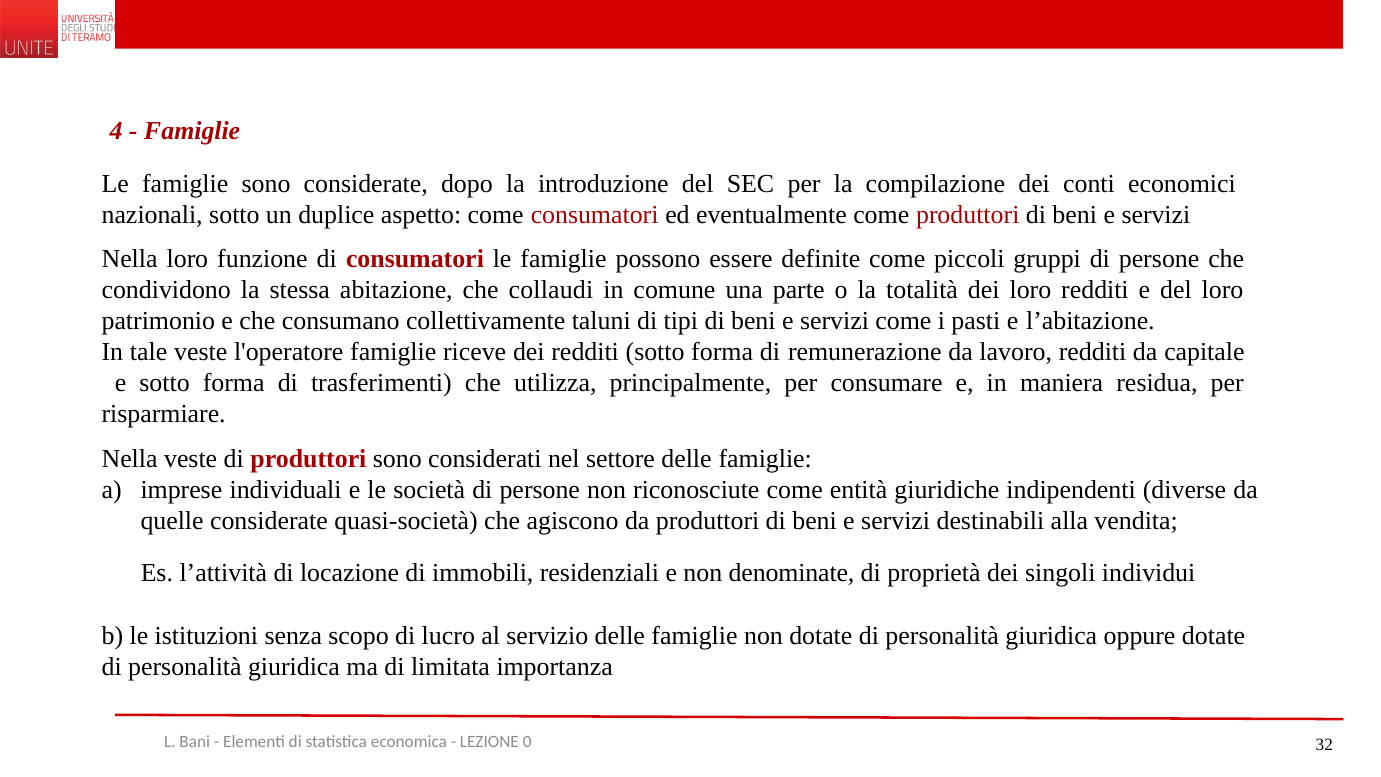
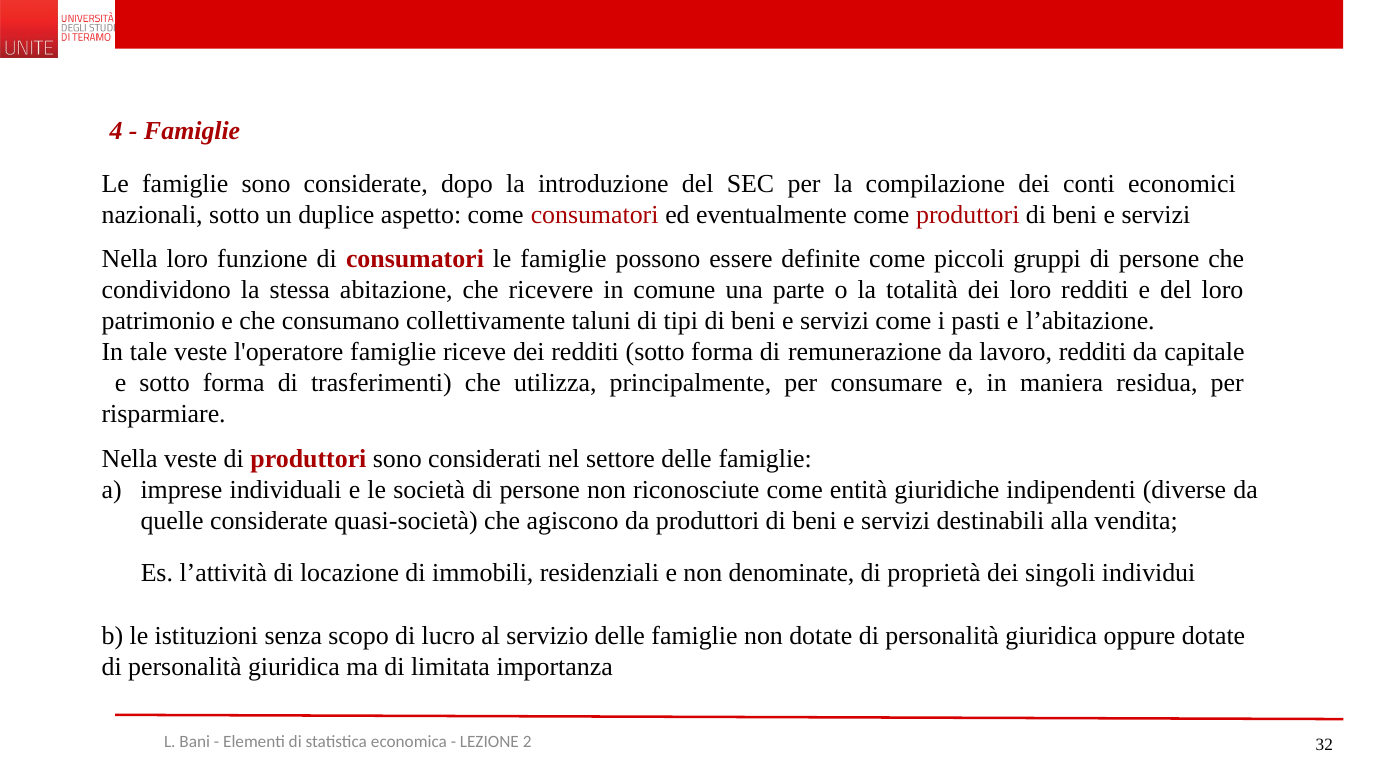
collaudi: collaudi -> ricevere (551, 290)
0: 0 -> 2 (527, 742)
